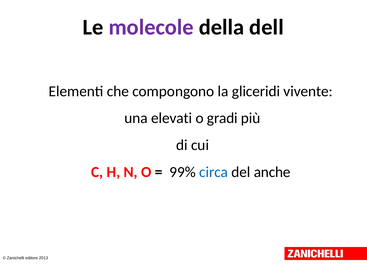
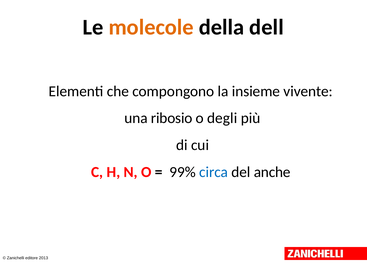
molecole colour: purple -> orange (151, 27)
gliceridi: gliceridi -> insieme (256, 91)
elevati: elevati -> ribosio (172, 118)
gradi: gradi -> degli (222, 118)
